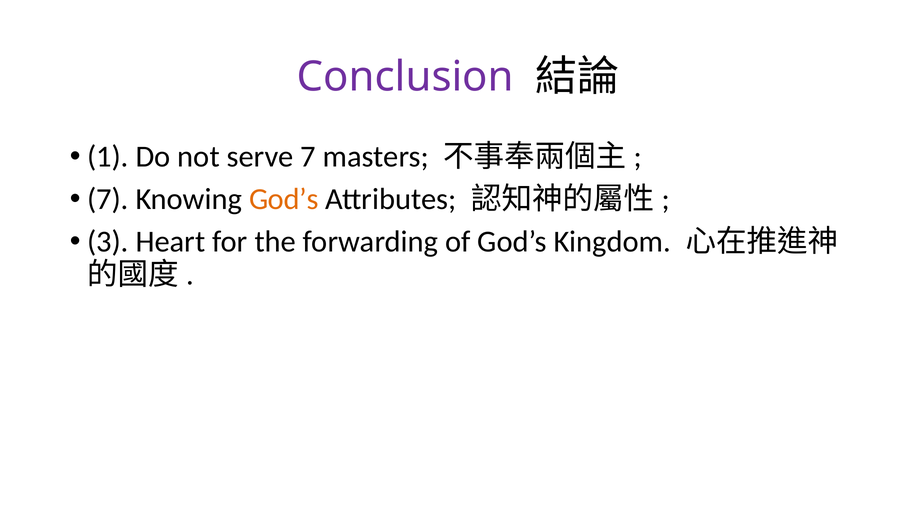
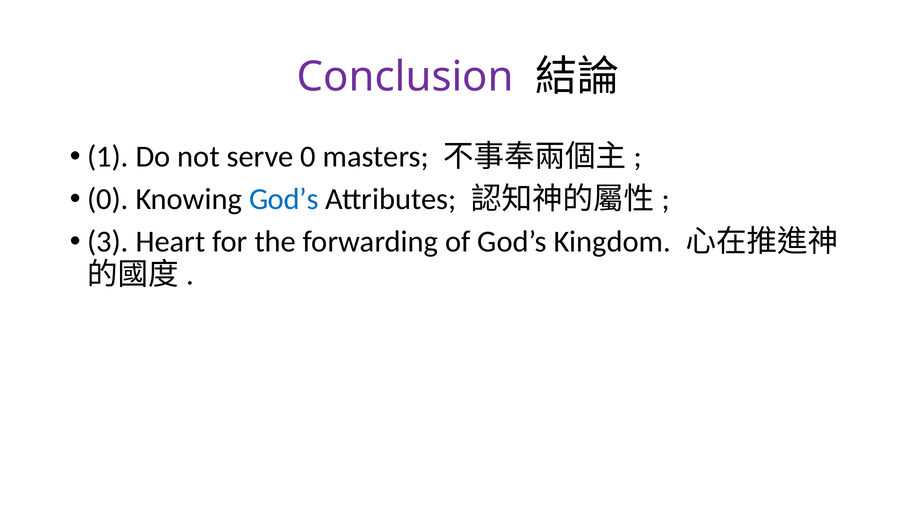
serve 7: 7 -> 0 (308, 157)
7: 7 -> 0 (108, 199)
God’s colour: orange -> blue (284, 199)
